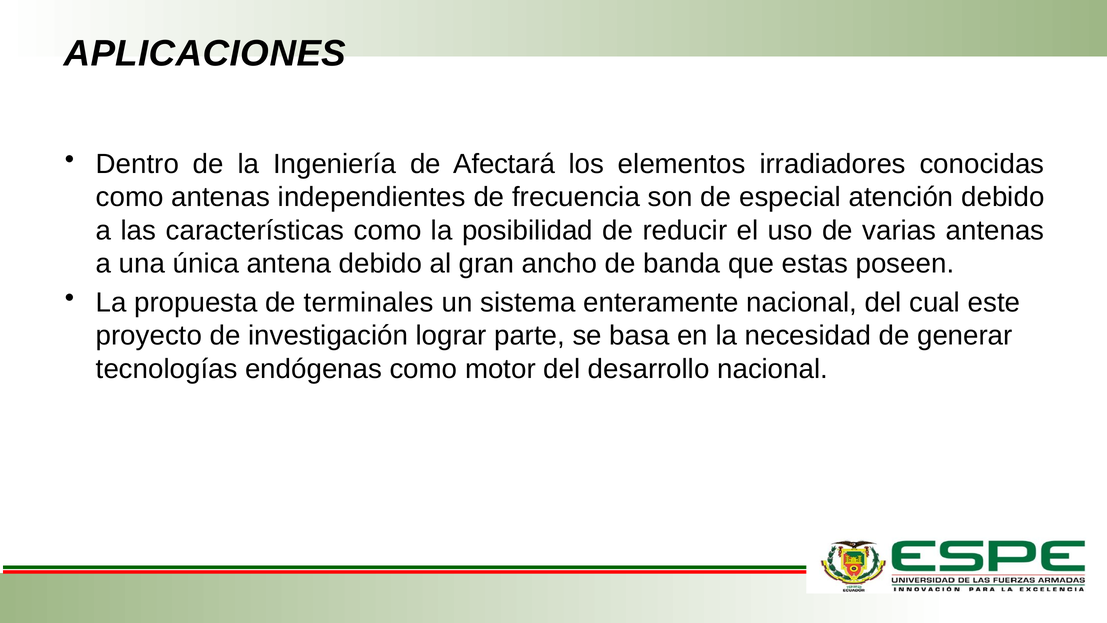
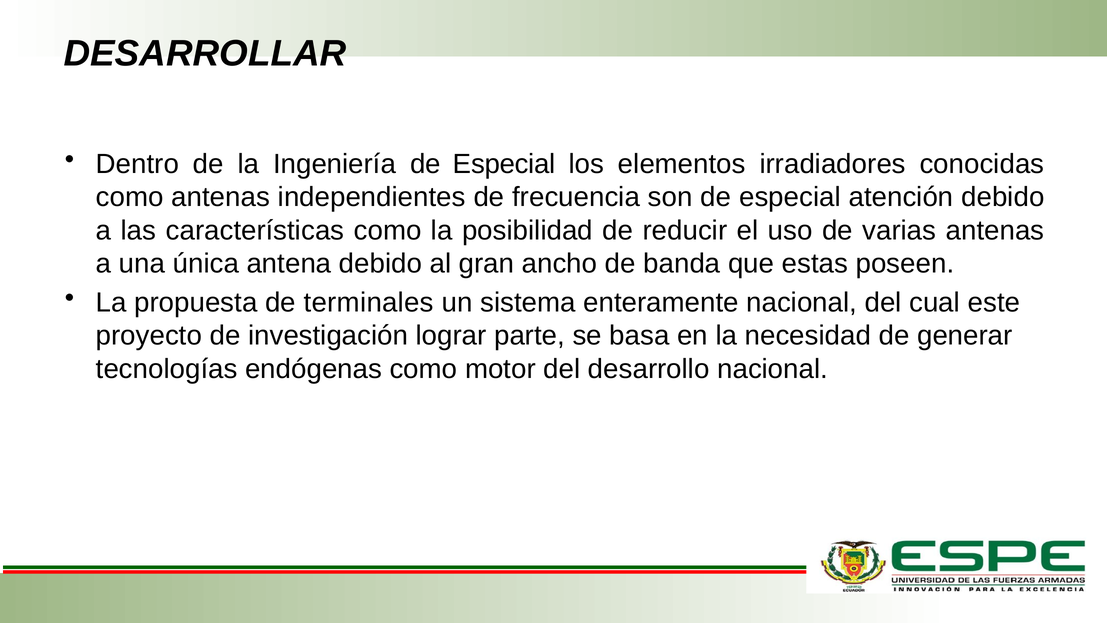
APLICACIONES: APLICACIONES -> DESARROLLAR (205, 54)
Ingeniería de Afectará: Afectará -> Especial (504, 164)
